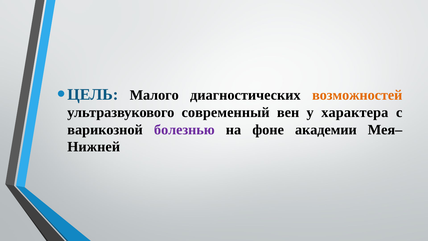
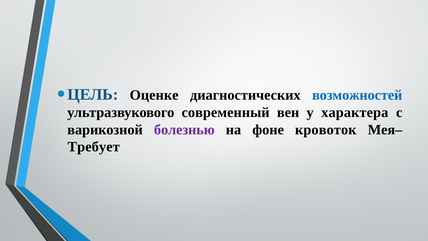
Малого: Малого -> Оценке (154, 95)
возможностей colour: orange -> blue (357, 95)
академии: академии -> кровоток (326, 130)
Нижней: Нижней -> Требует (94, 147)
